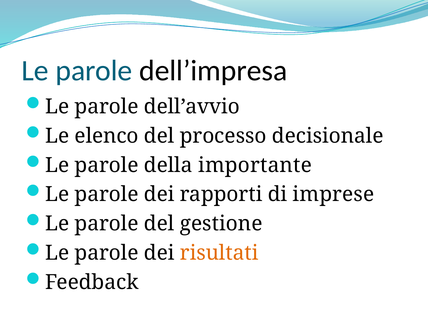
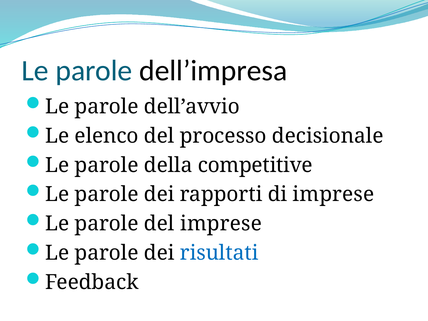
importante: importante -> competitive (255, 165)
del gestione: gestione -> imprese (221, 224)
risultati colour: orange -> blue (219, 253)
